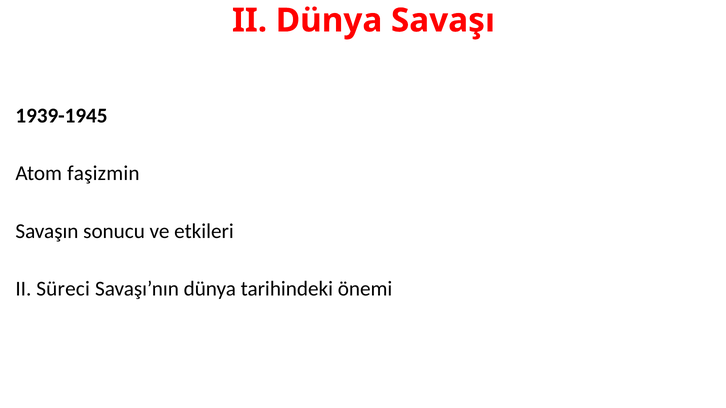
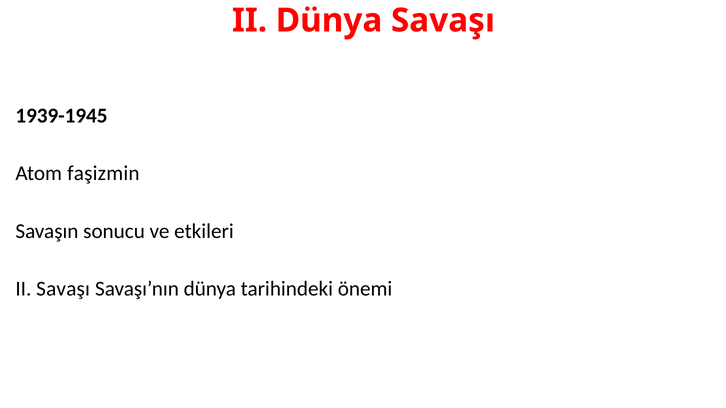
II Süreci: Süreci -> Savaşı (63, 289)
